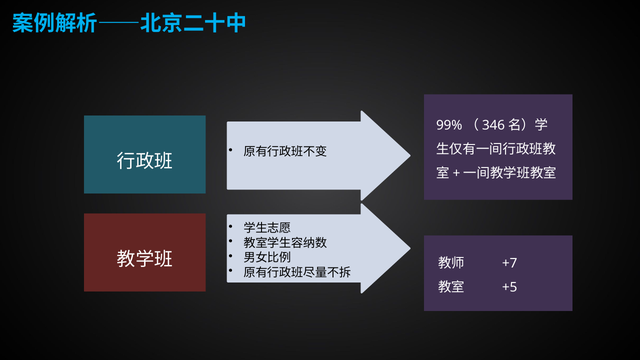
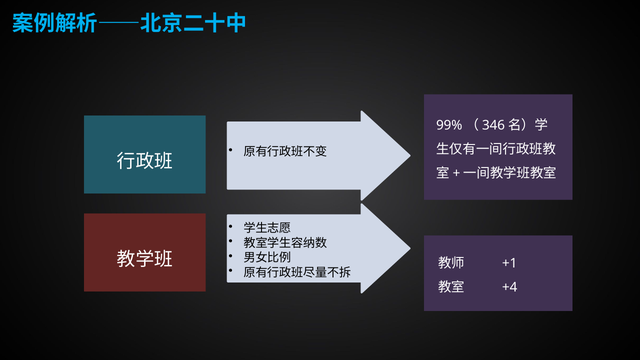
+7: +7 -> +1 (510, 264)
+5: +5 -> +4 (510, 288)
